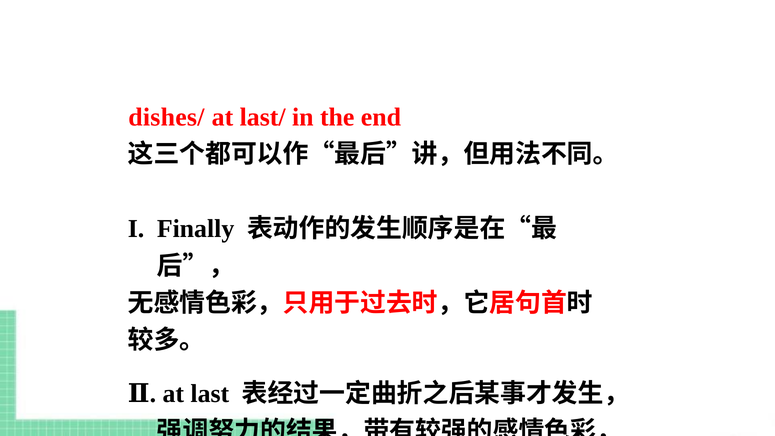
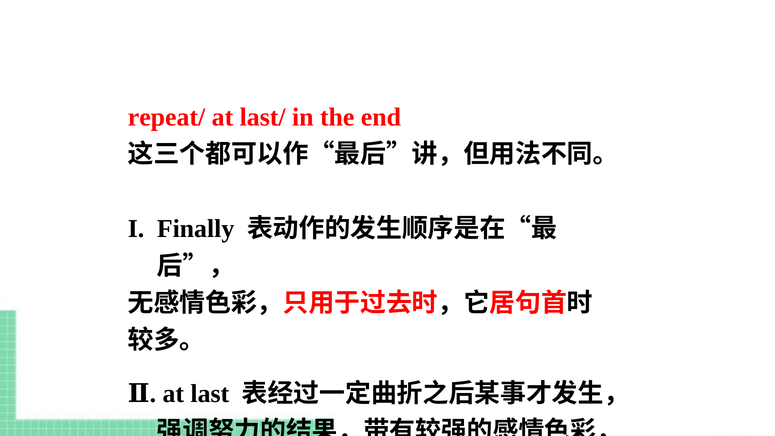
dishes/: dishes/ -> repeat/ (167, 117)
